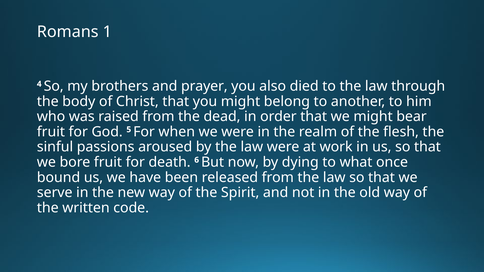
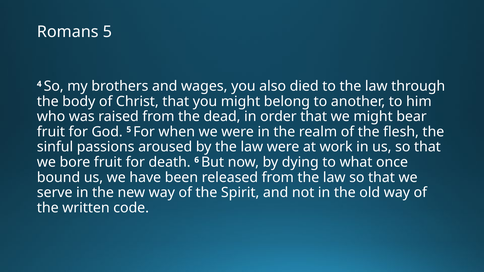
Romans 1: 1 -> 5 (107, 32)
prayer: prayer -> wages (204, 86)
